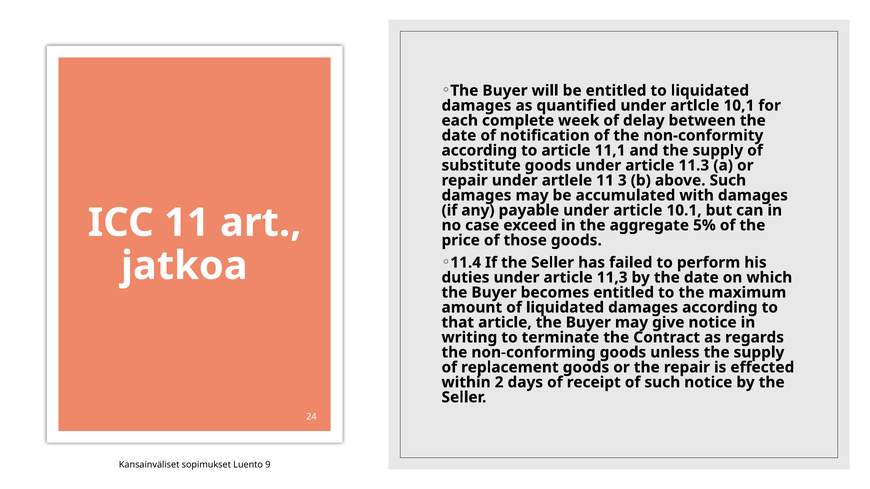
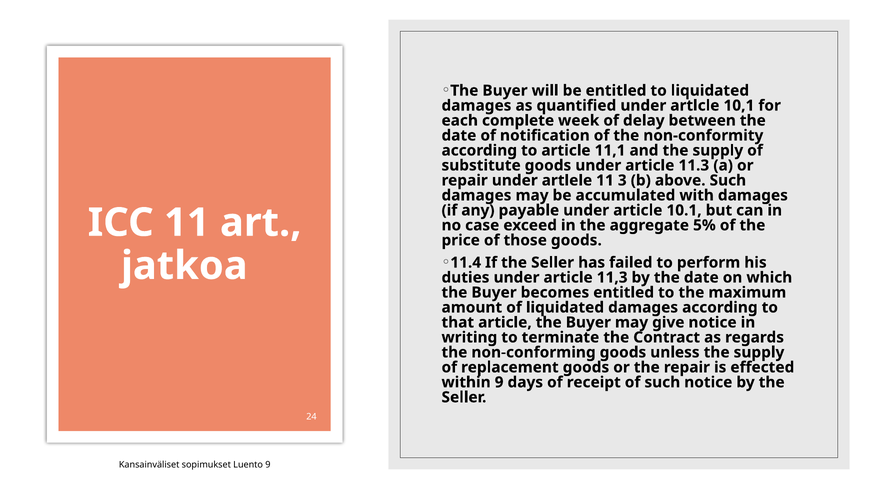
within 2: 2 -> 9 (499, 383)
